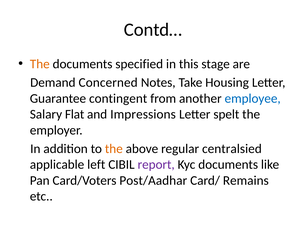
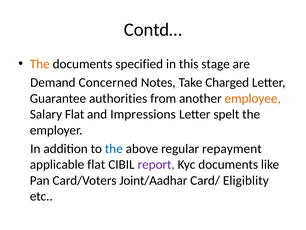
Housing: Housing -> Charged (227, 82)
contingent: contingent -> authorities (118, 98)
employee colour: blue -> orange (253, 98)
the colour: orange -> blue (114, 148)
centralsied: centralsied -> repayment (232, 148)
applicable left: left -> flat (96, 164)
Post/Aadhar: Post/Aadhar -> Joint/Aadhar (153, 180)
Remains: Remains -> Eligiblity (246, 180)
